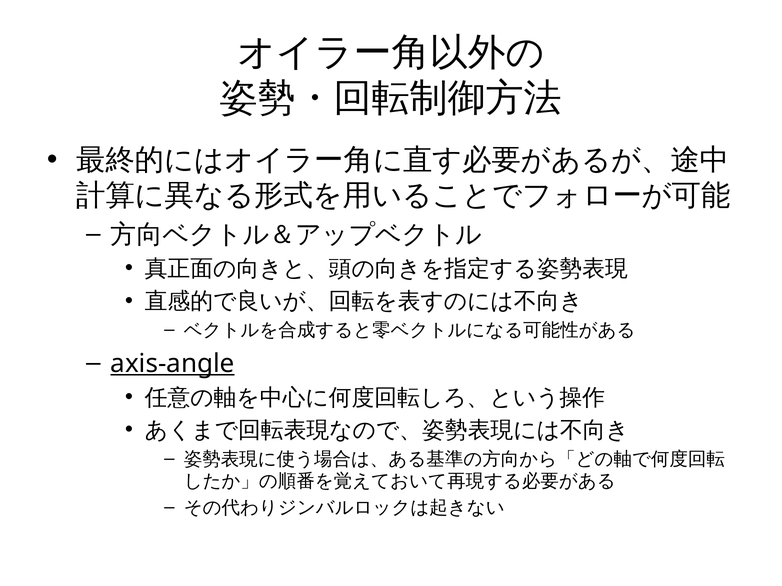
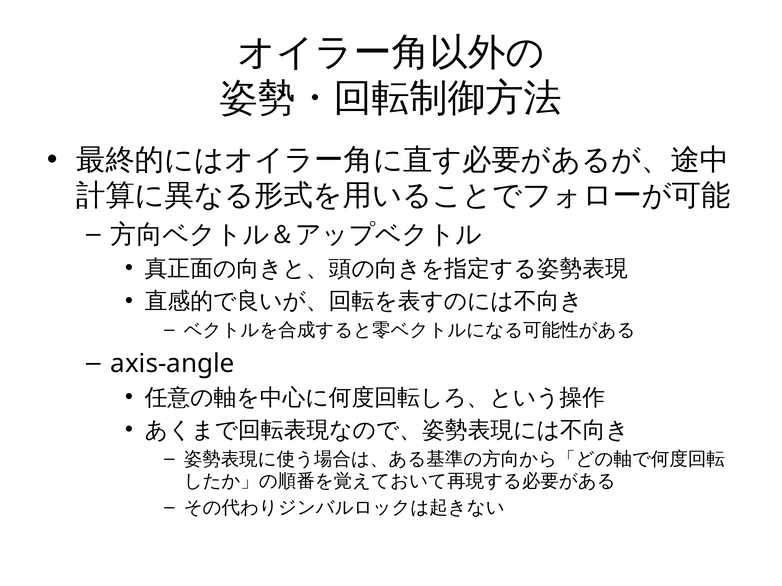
axis-angle underline: present -> none (173, 364)
